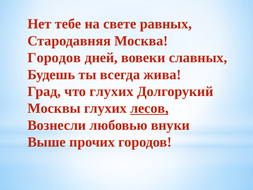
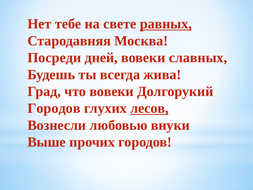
равных underline: none -> present (166, 24)
Городов: Городов -> Посреди (54, 58)
что глухих: глухих -> вовеки (112, 91)
Москвы: Москвы -> Городов (54, 108)
